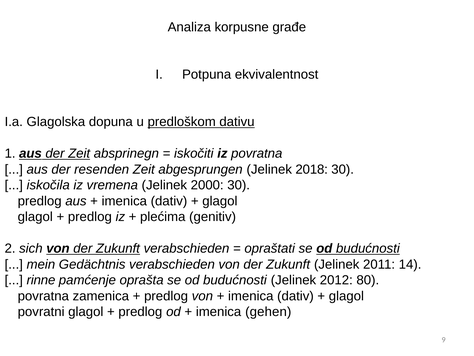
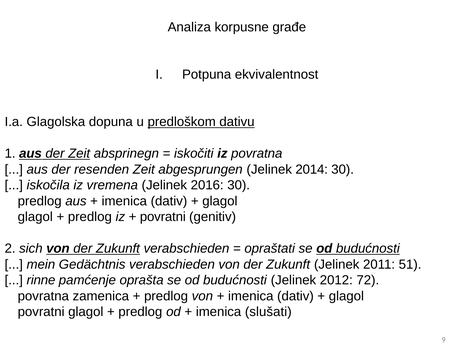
2018: 2018 -> 2014 (312, 169)
2000: 2000 -> 2016 (207, 185)
plećima: plećima -> povratni (163, 217)
14: 14 -> 51 (410, 264)
80: 80 -> 72 (368, 280)
gehen: gehen -> slušati (268, 311)
